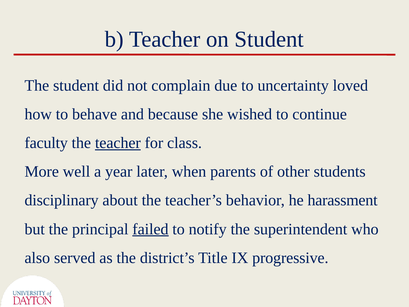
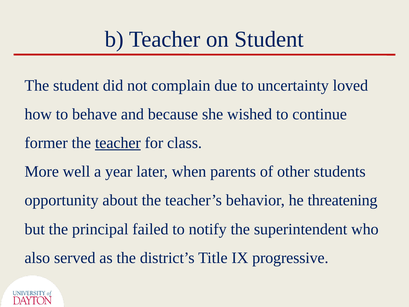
faculty: faculty -> former (46, 143)
disciplinary: disciplinary -> opportunity (62, 200)
harassment: harassment -> threatening (343, 200)
failed underline: present -> none (150, 229)
